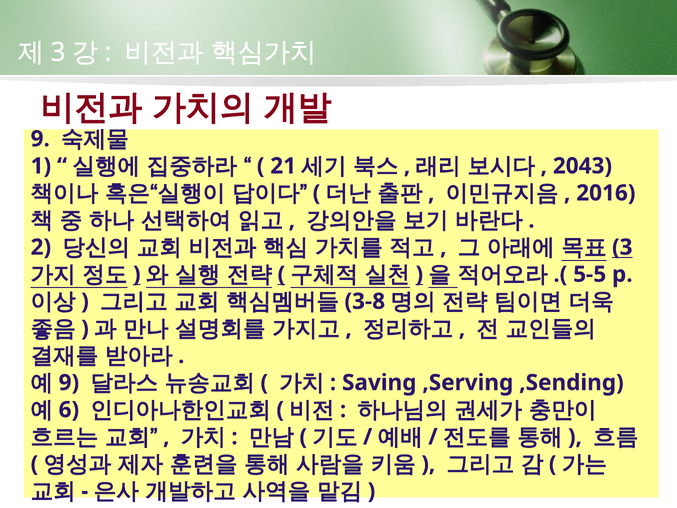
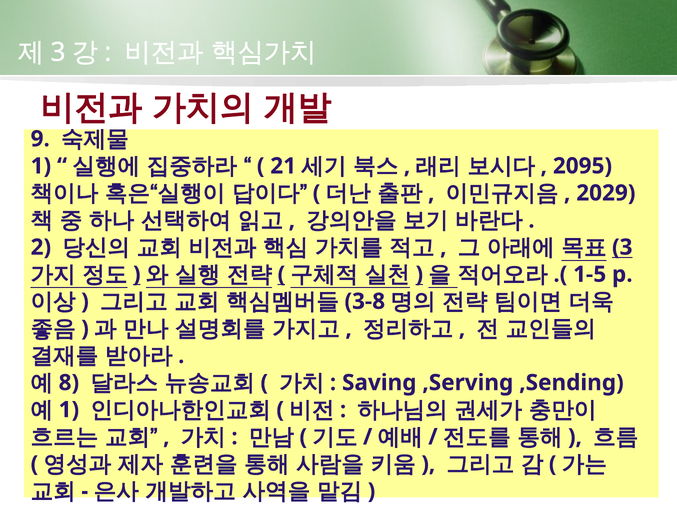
2043: 2043 -> 2095 (582, 166)
2016: 2016 -> 2029 (606, 193)
5-5: 5-5 -> 1-5 (590, 274)
9: 9 -> 8 (69, 382)
6: 6 -> 1 (69, 410)
